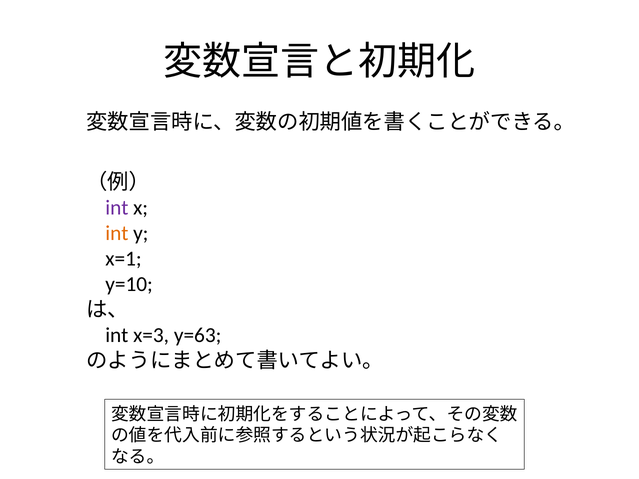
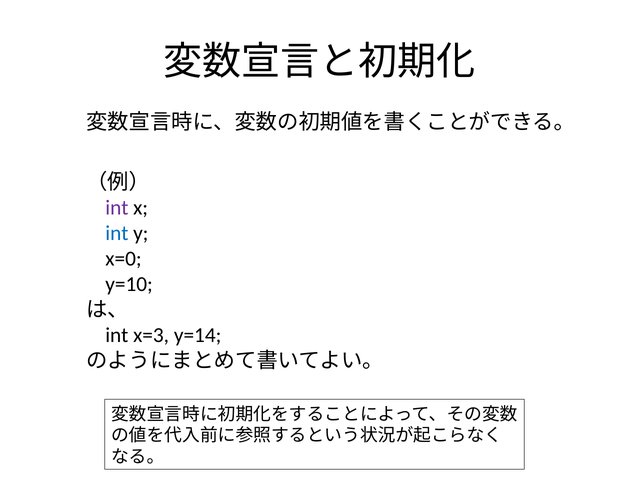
int colour: orange -> blue (117, 233)
x=1: x=1 -> x=0 (123, 259)
y=63: y=63 -> y=14 (198, 335)
